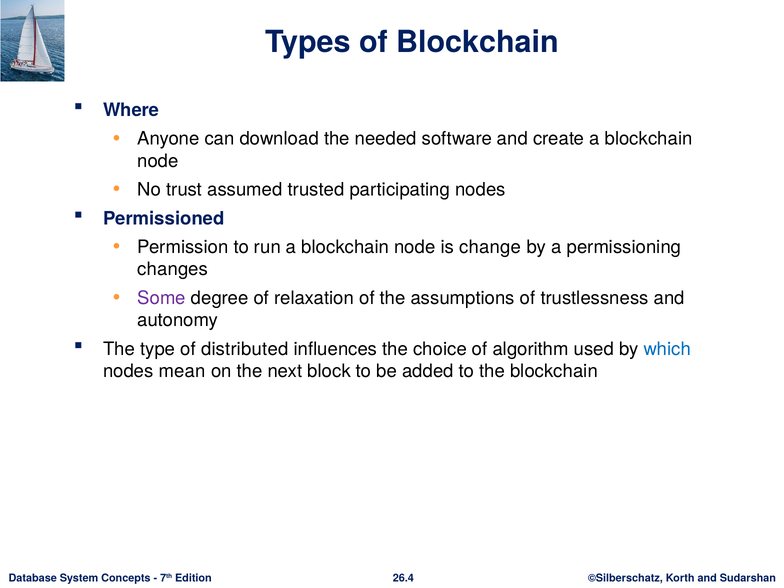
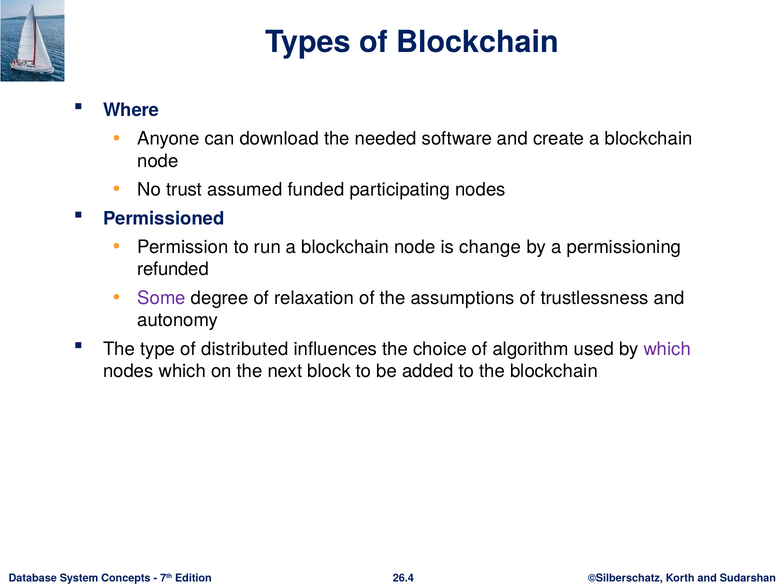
trusted: trusted -> funded (316, 190)
changes: changes -> refunded (173, 269)
which colour: blue -> purple (667, 349)
nodes mean: mean -> which (182, 371)
